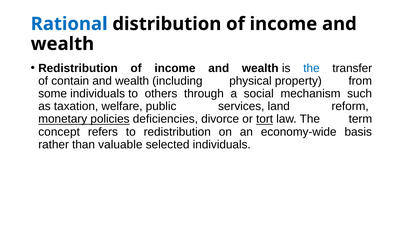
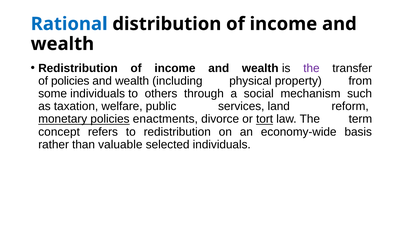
the colour: blue -> purple (311, 68)
of contain: contain -> policies (70, 81)
deficiencies: deficiencies -> enactments (165, 119)
